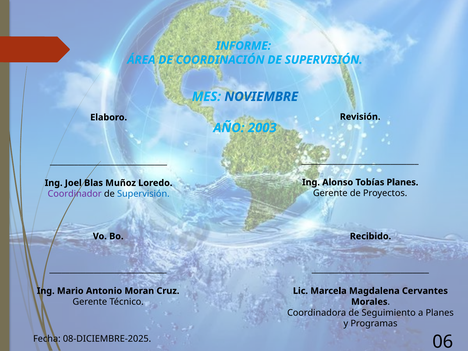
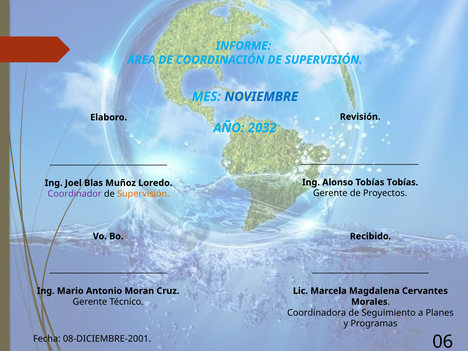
2003: 2003 -> 2032 (262, 128)
Tobías Planes: Planes -> Tobías (402, 182)
Supervisión colour: blue -> orange (143, 194)
08-DICIEMBRE-2025: 08-DICIEMBRE-2025 -> 08-DICIEMBRE-2001 (107, 339)
